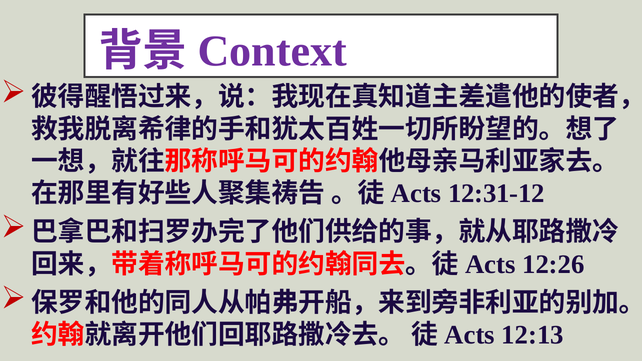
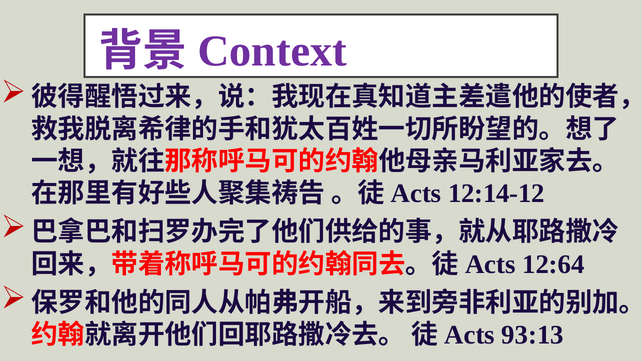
12:31-12: 12:31-12 -> 12:14-12 (496, 193)
12:26: 12:26 -> 12:64 (553, 264)
12:13: 12:13 -> 93:13 (533, 335)
